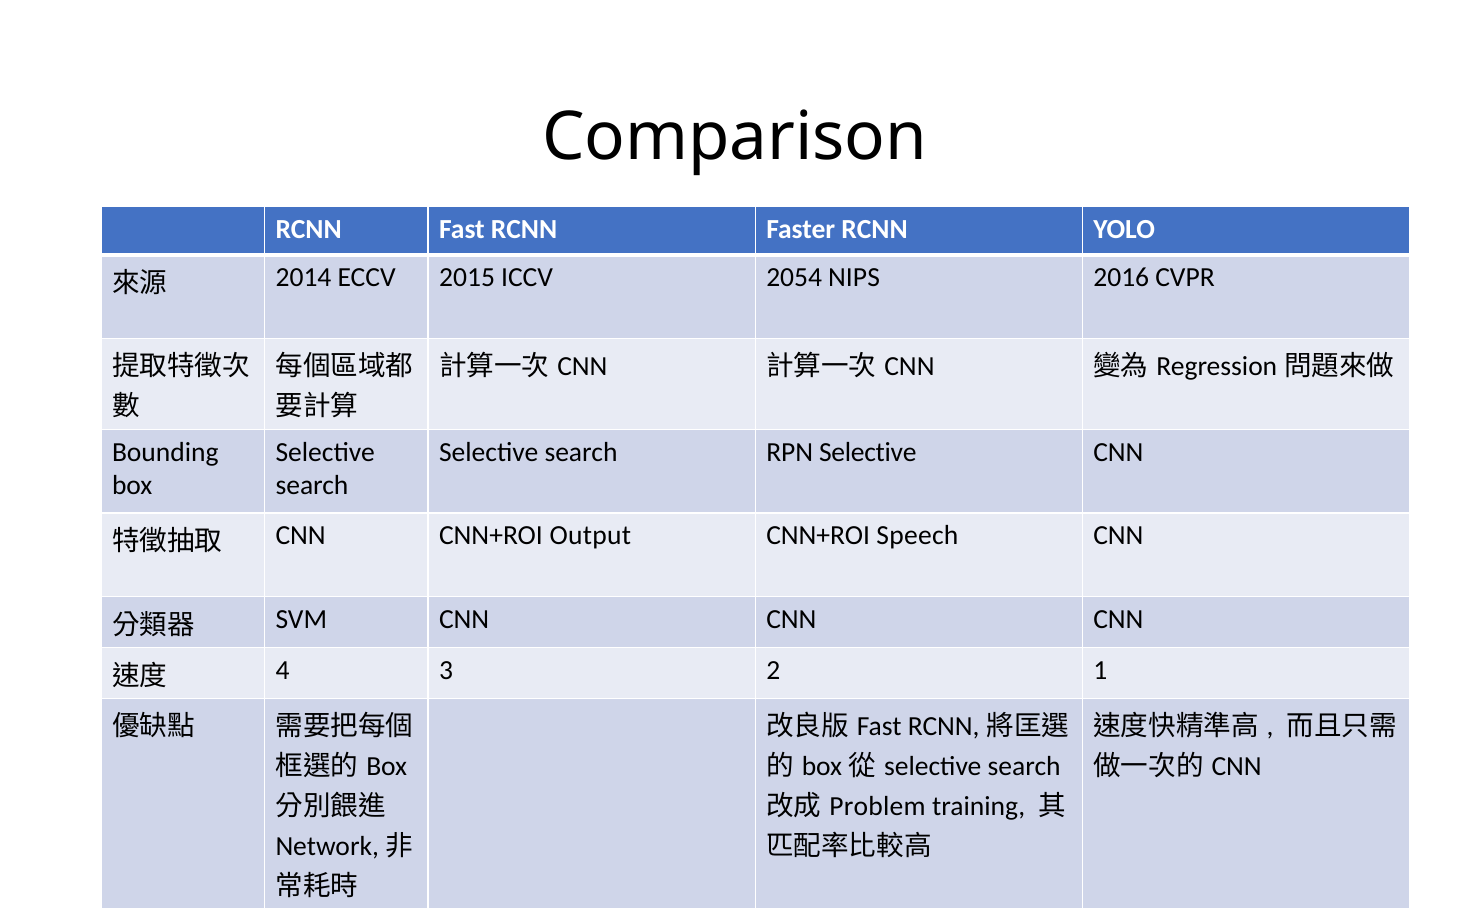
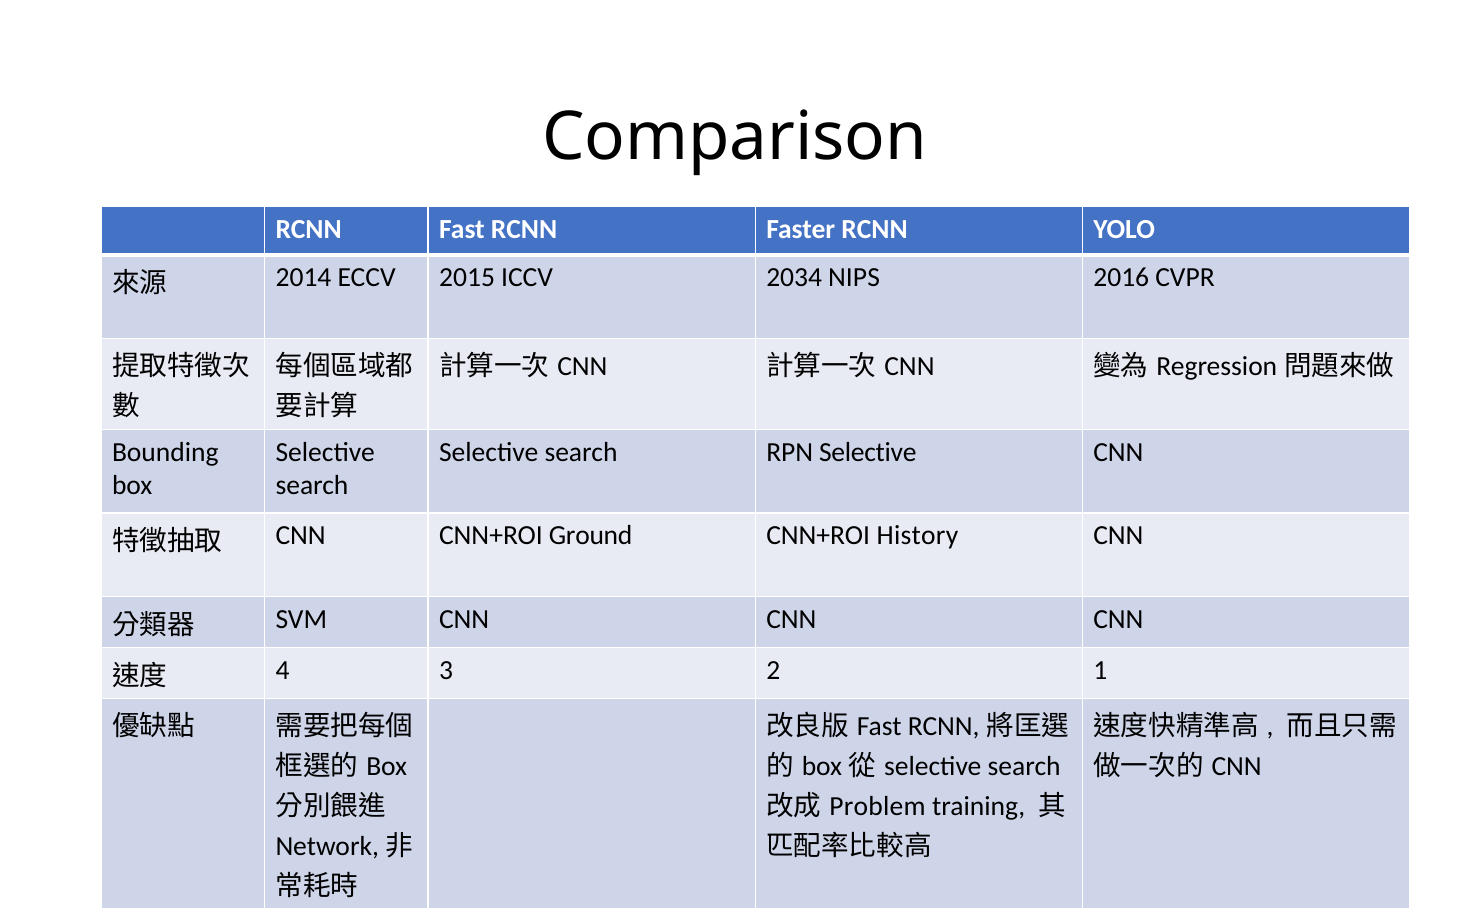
2054: 2054 -> 2034 (794, 277)
Output: Output -> Ground (591, 536)
Speech: Speech -> History (917, 536)
